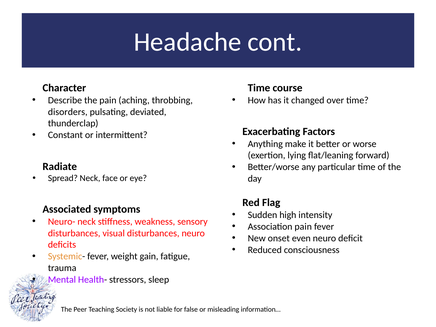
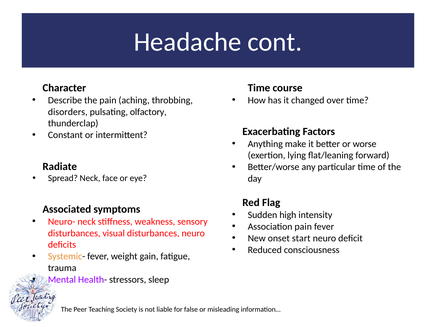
deviated: deviated -> olfactory (148, 112)
even: even -> start (301, 238)
